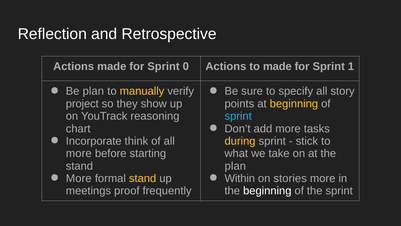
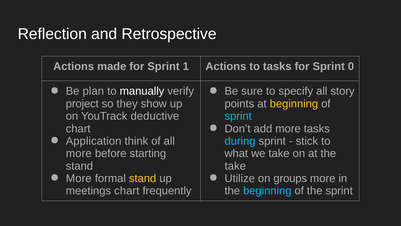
0: 0 -> 1 (186, 66)
to made: made -> tasks (277, 66)
1: 1 -> 0 (351, 66)
manually colour: yellow -> white (142, 91)
reasoning: reasoning -> deductive (155, 116)
Incorporate: Incorporate -> Application (94, 141)
during colour: yellow -> light blue (240, 141)
plan: plan -> take (235, 166)
Within: Within -> Utilize (240, 178)
stories: stories -> groups (290, 178)
meetings proof: proof -> chart (127, 191)
beginning colour: white -> light blue (267, 191)
